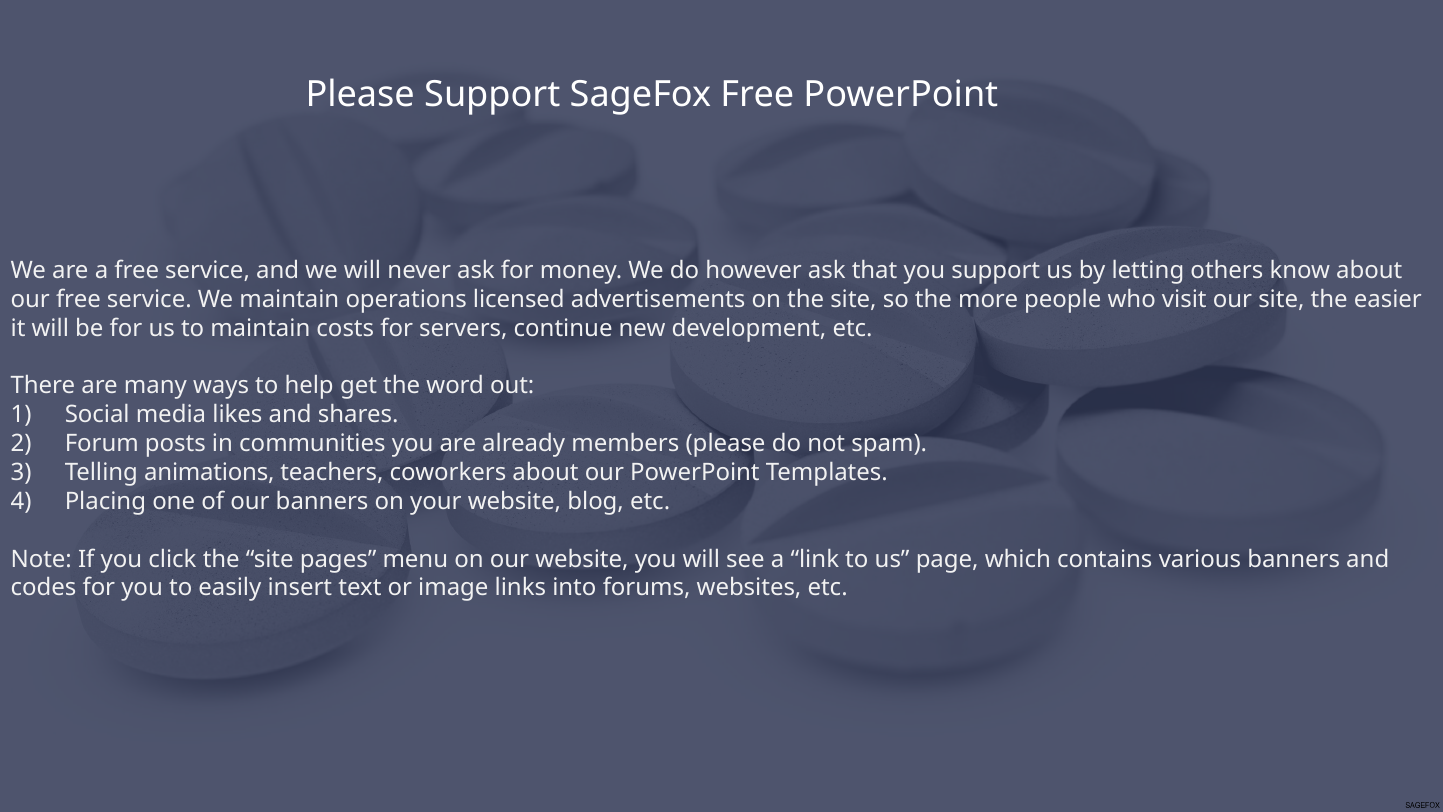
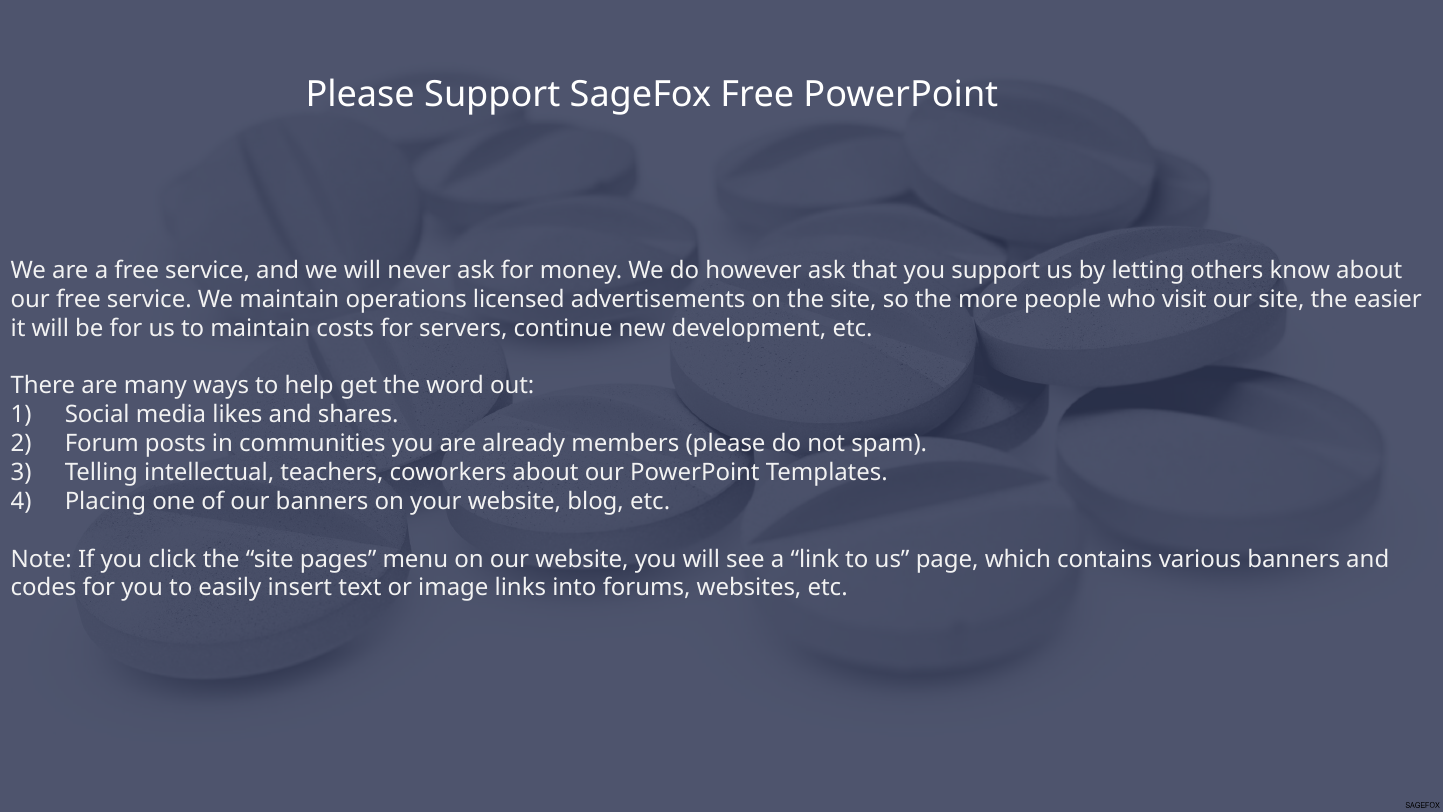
animations: animations -> intellectual (209, 472)
